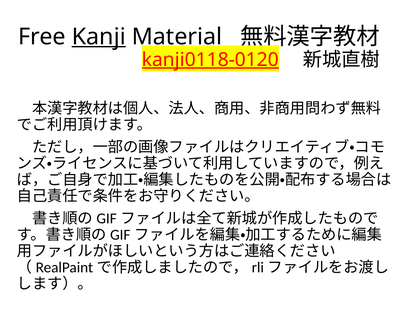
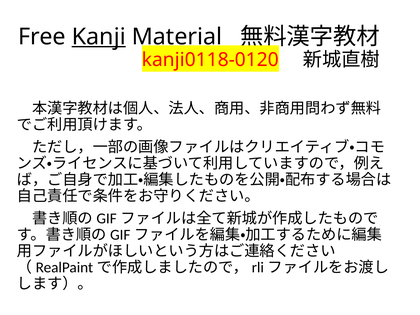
kanji0118-0120 underline: present -> none (210, 60)
